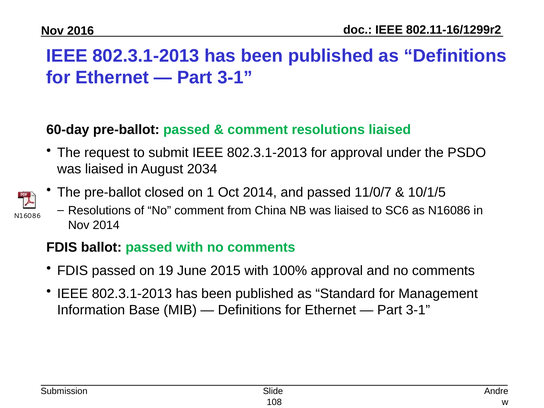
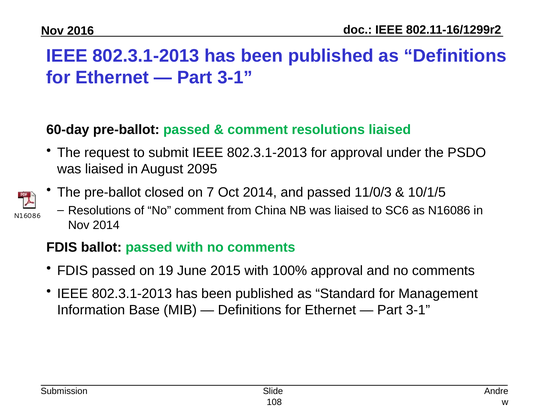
2034: 2034 -> 2095 (202, 169)
1: 1 -> 7 (210, 192)
11/0/7: 11/0/7 -> 11/0/3 (373, 192)
